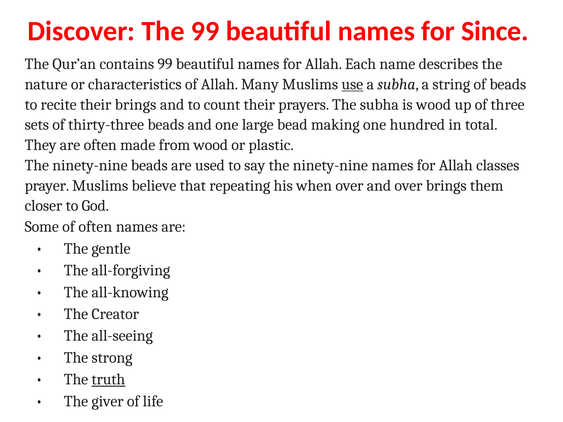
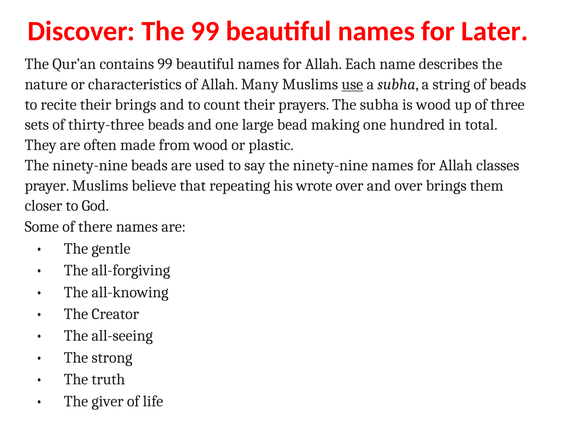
Since: Since -> Later (495, 31)
when: when -> wrote (314, 186)
of often: often -> there (95, 227)
truth underline: present -> none (108, 380)
